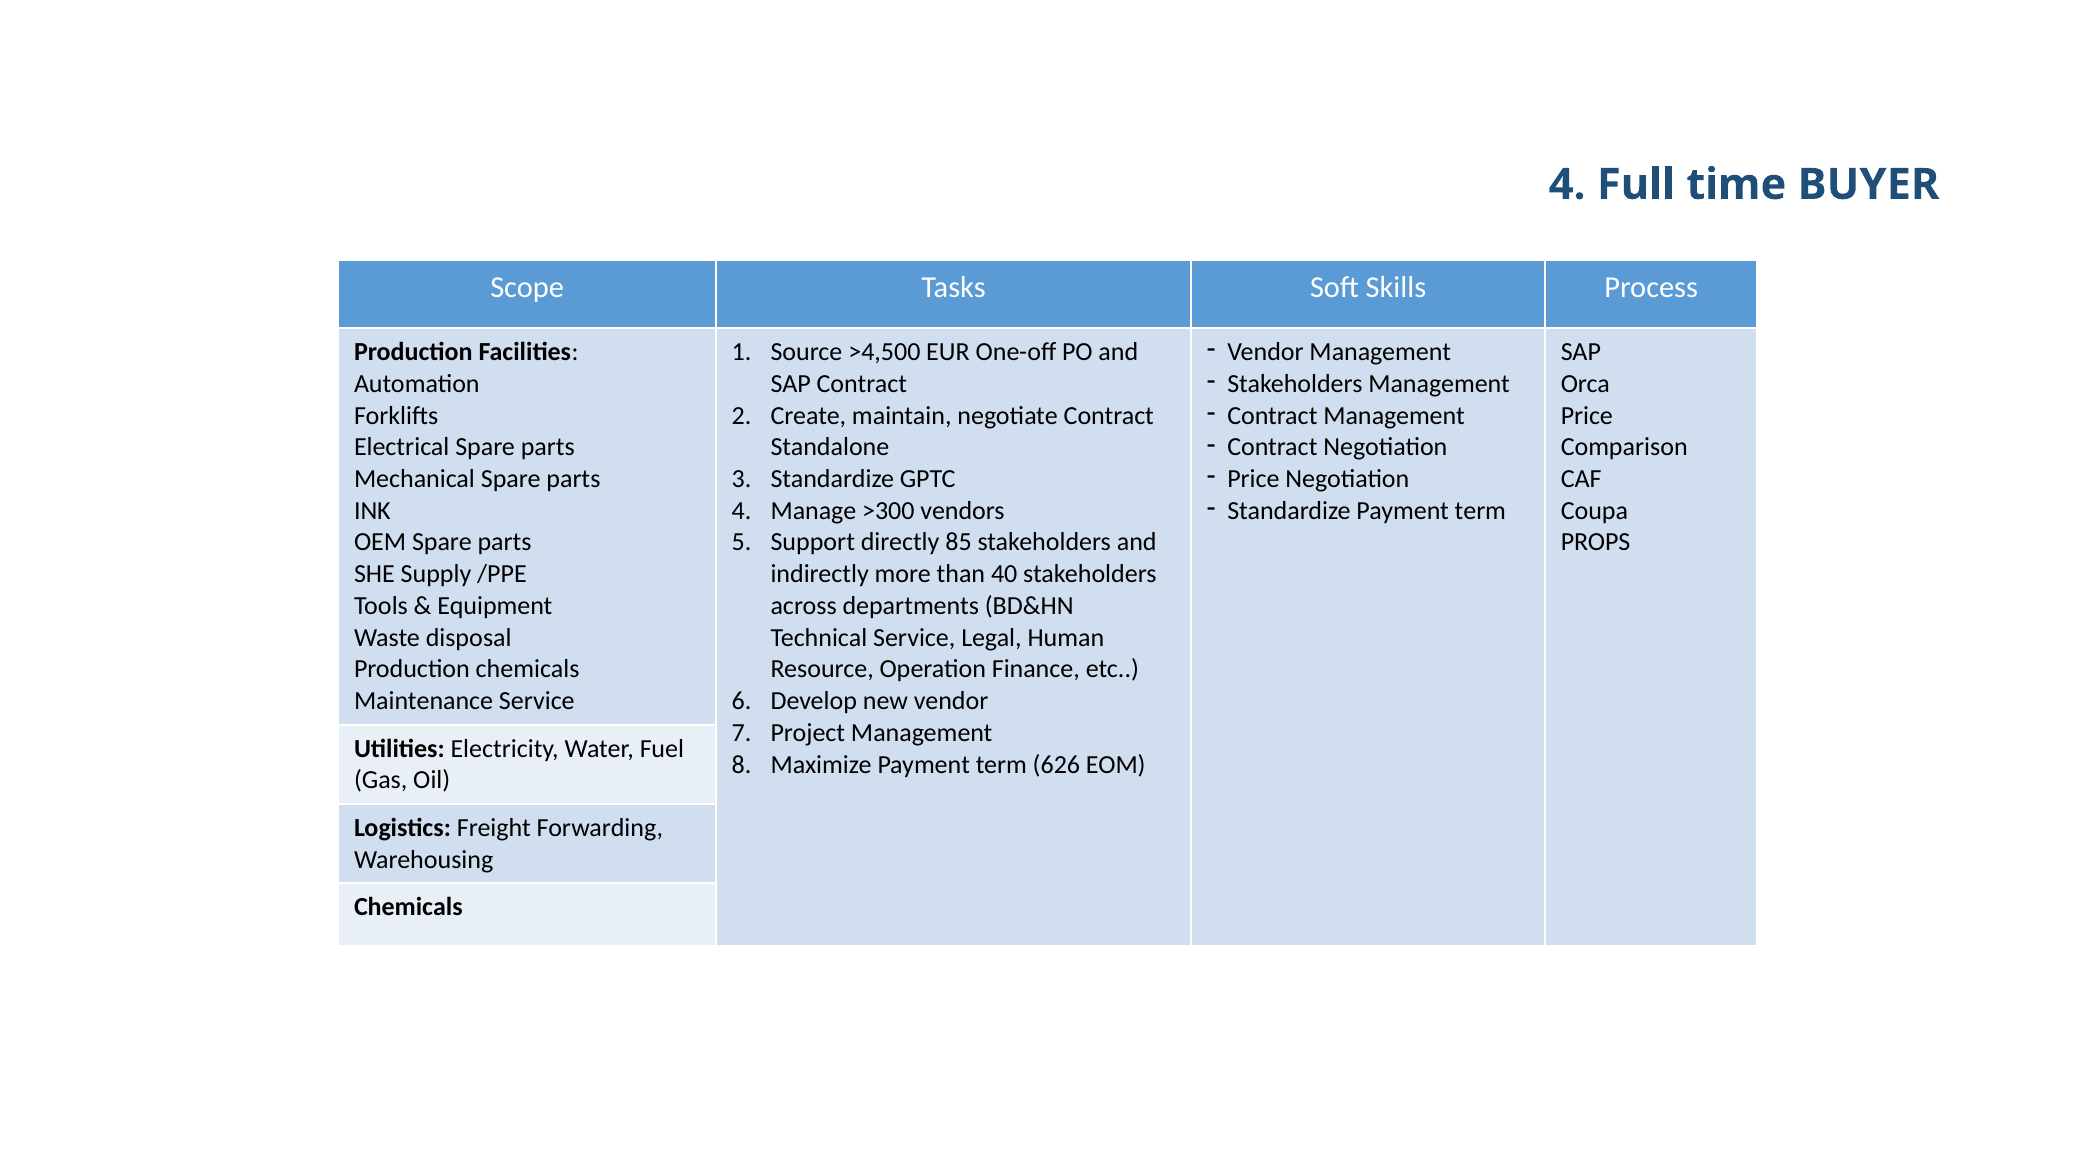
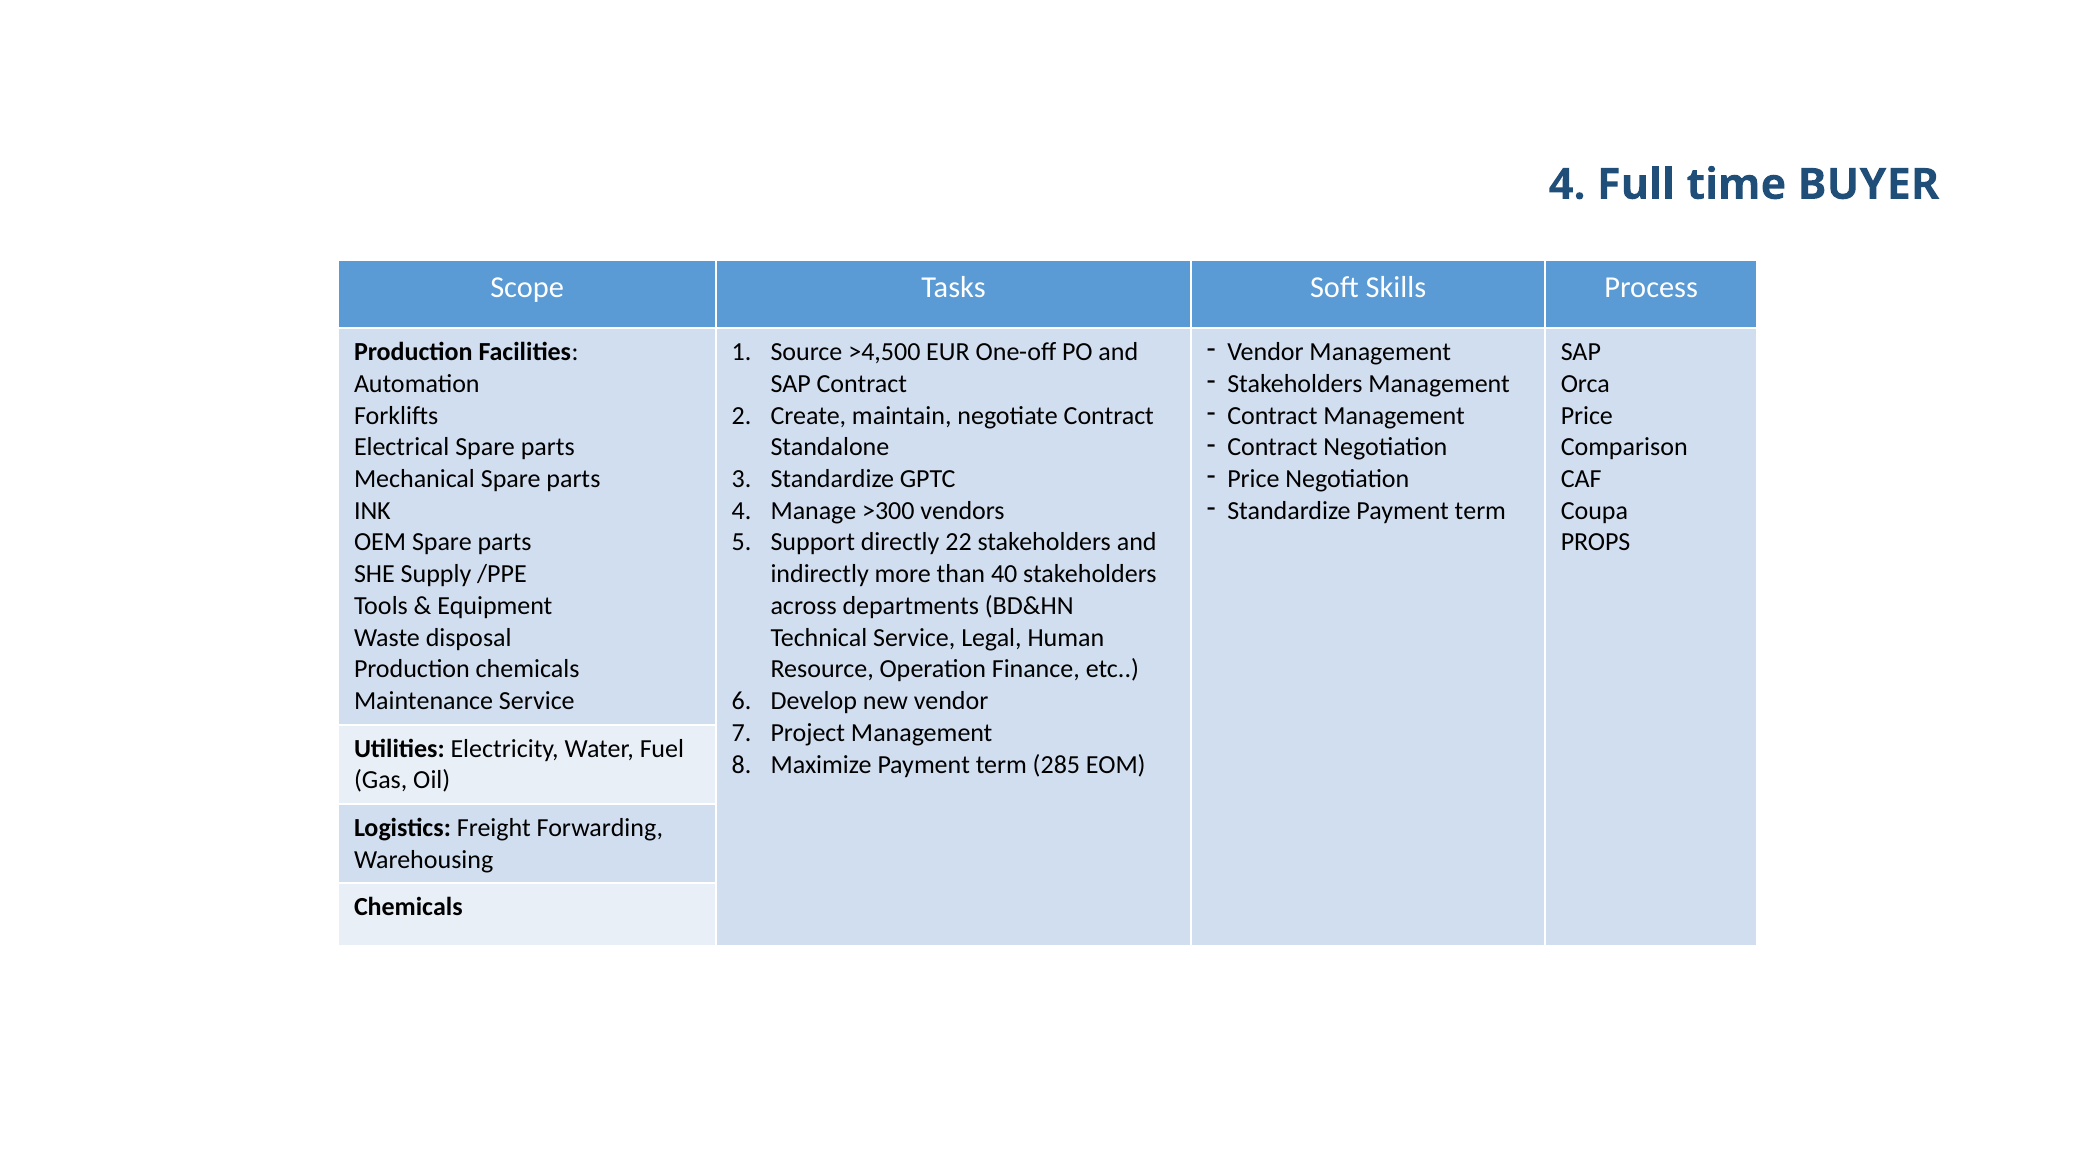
85: 85 -> 22 (959, 542)
626: 626 -> 285 (1056, 764)
